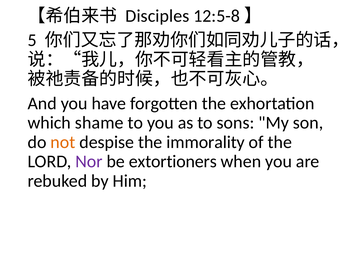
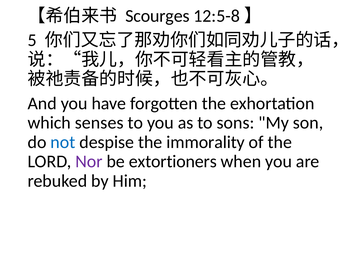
Disciples: Disciples -> Scourges (157, 16)
shame: shame -> senses (99, 123)
not colour: orange -> blue (63, 142)
